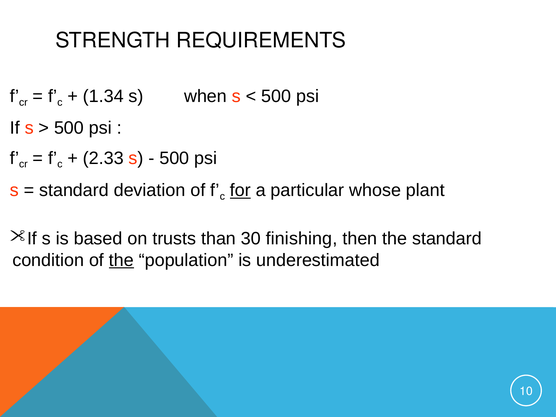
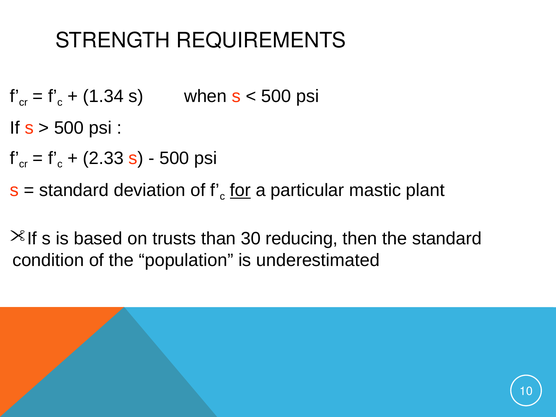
whose: whose -> mastic (375, 190)
finishing: finishing -> reducing (302, 239)
the underline: present -> none (121, 260)
